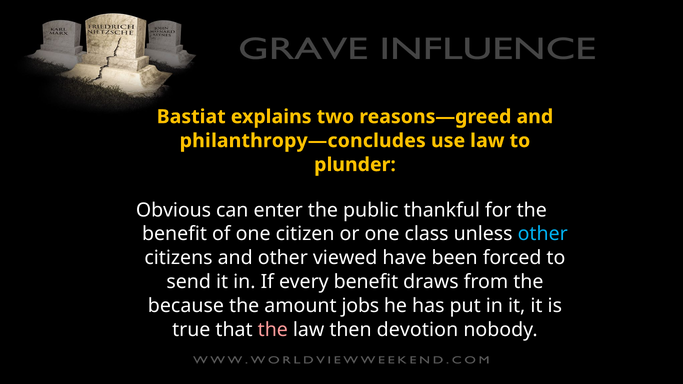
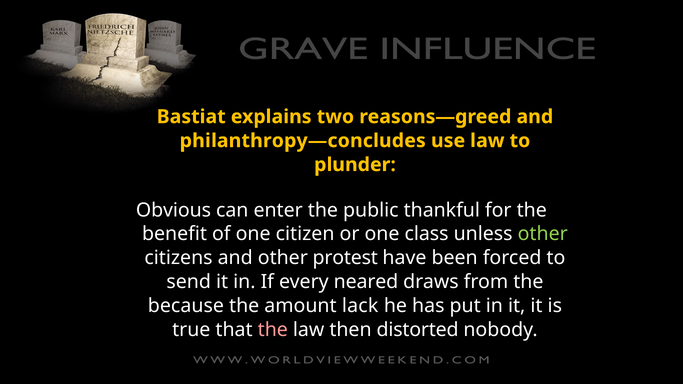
other colour: light blue -> light green (543, 234)
viewed: viewed -> protest (345, 258)
every benefit: benefit -> neared (366, 282)
jobs: jobs -> lack (360, 306)
devotion: devotion -> distorted (418, 330)
